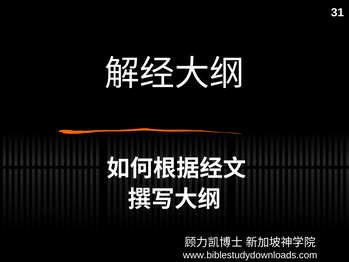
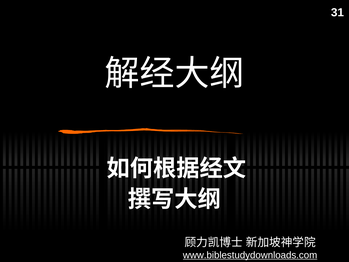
www.biblestudydownloads.com underline: none -> present (250, 255)
